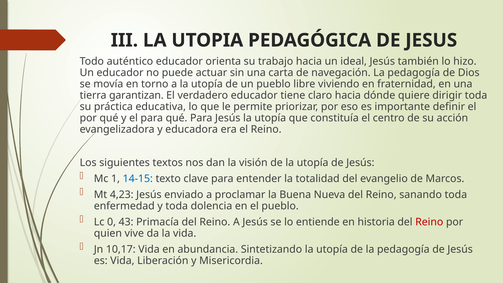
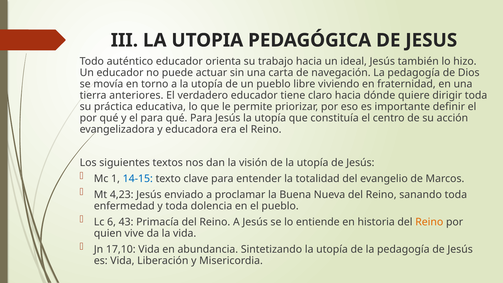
garantizan: garantizan -> anteriores (136, 95)
0: 0 -> 6 (112, 222)
Reino colour: red -> orange (429, 222)
10,17: 10,17 -> 17,10 (121, 249)
